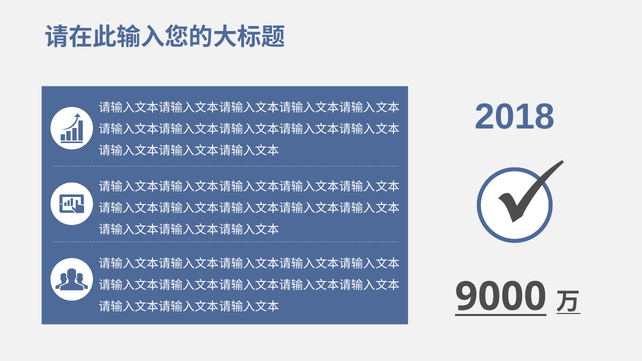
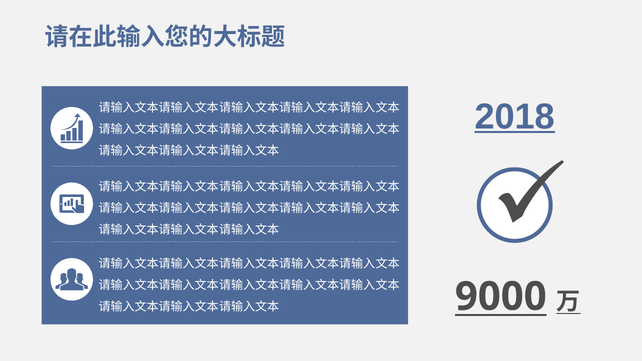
2018 underline: none -> present (515, 117)
